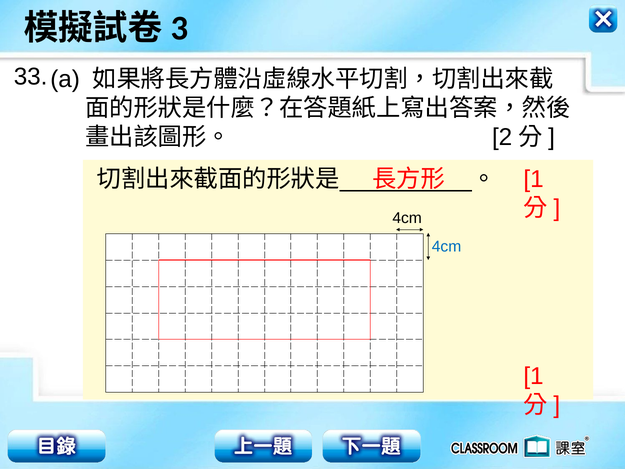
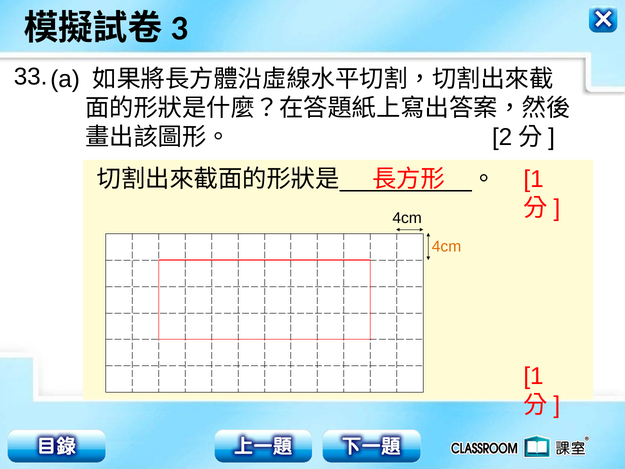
4cm colour: blue -> orange (447, 246)
